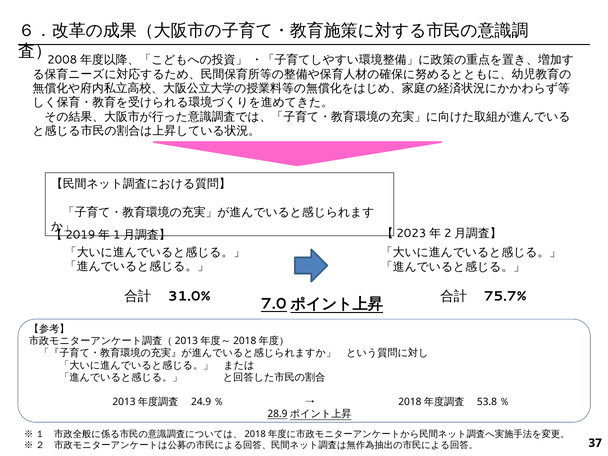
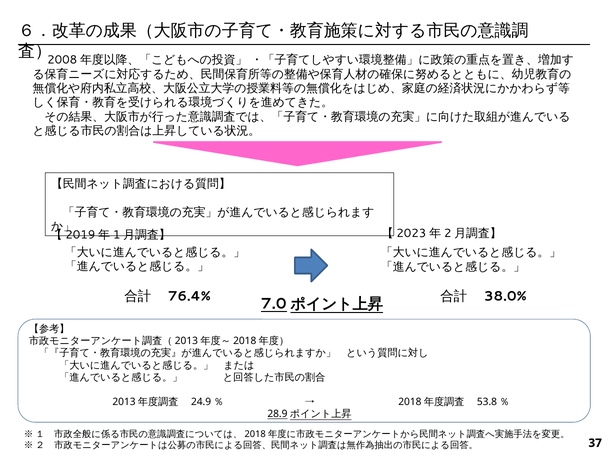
31.0%: 31.0% -> 76.4% (189, 296)
75.7%: 75.7% -> 38.0% (505, 296)
